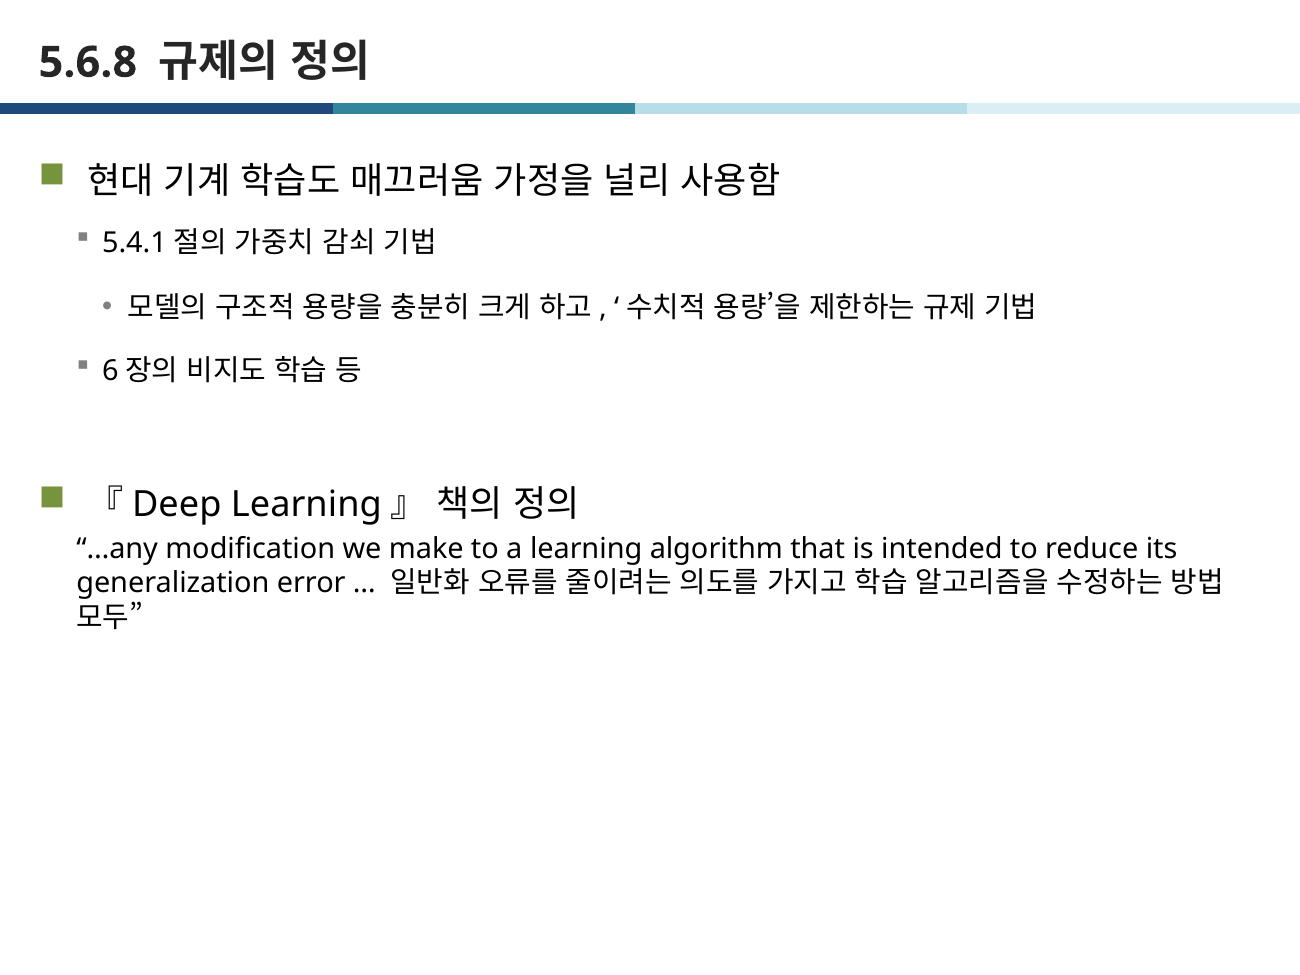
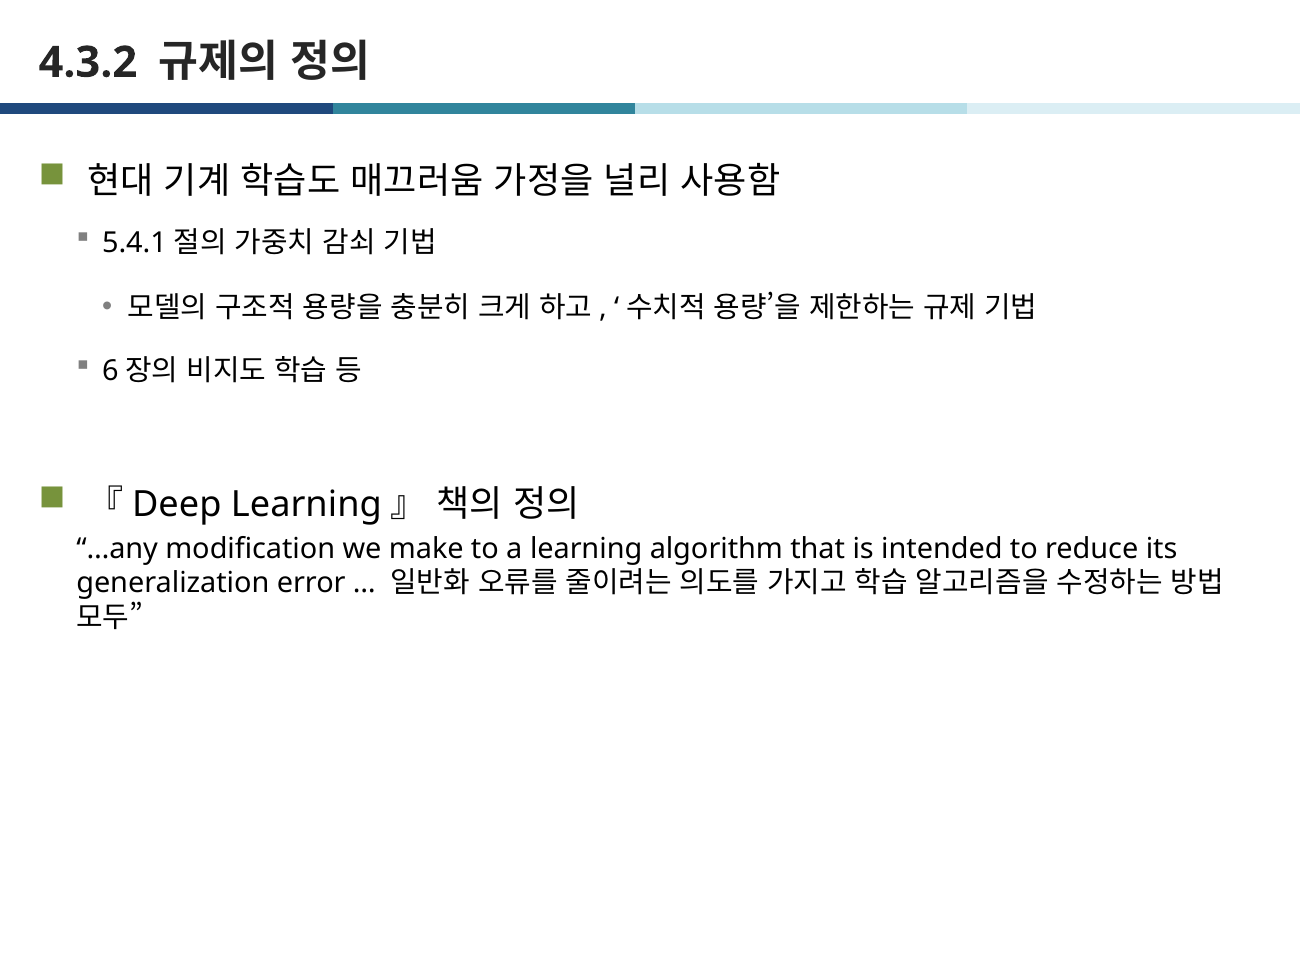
5.6.8: 5.6.8 -> 4.3.2 (88, 62)
